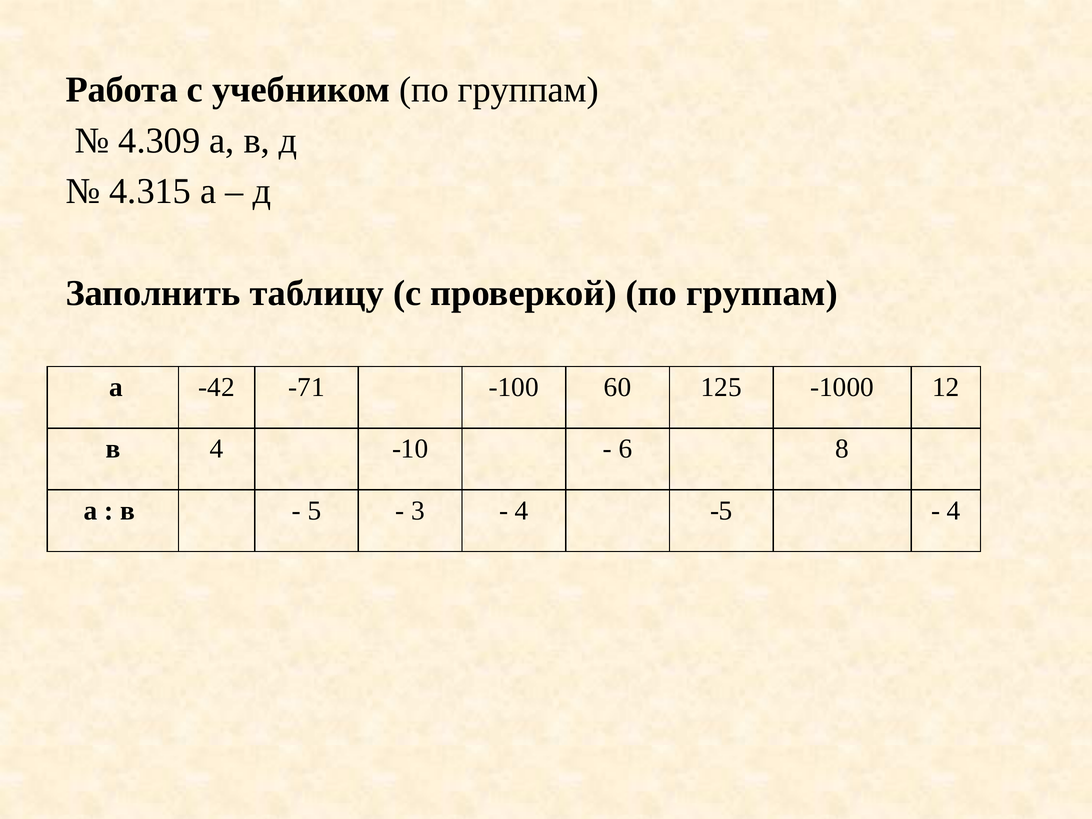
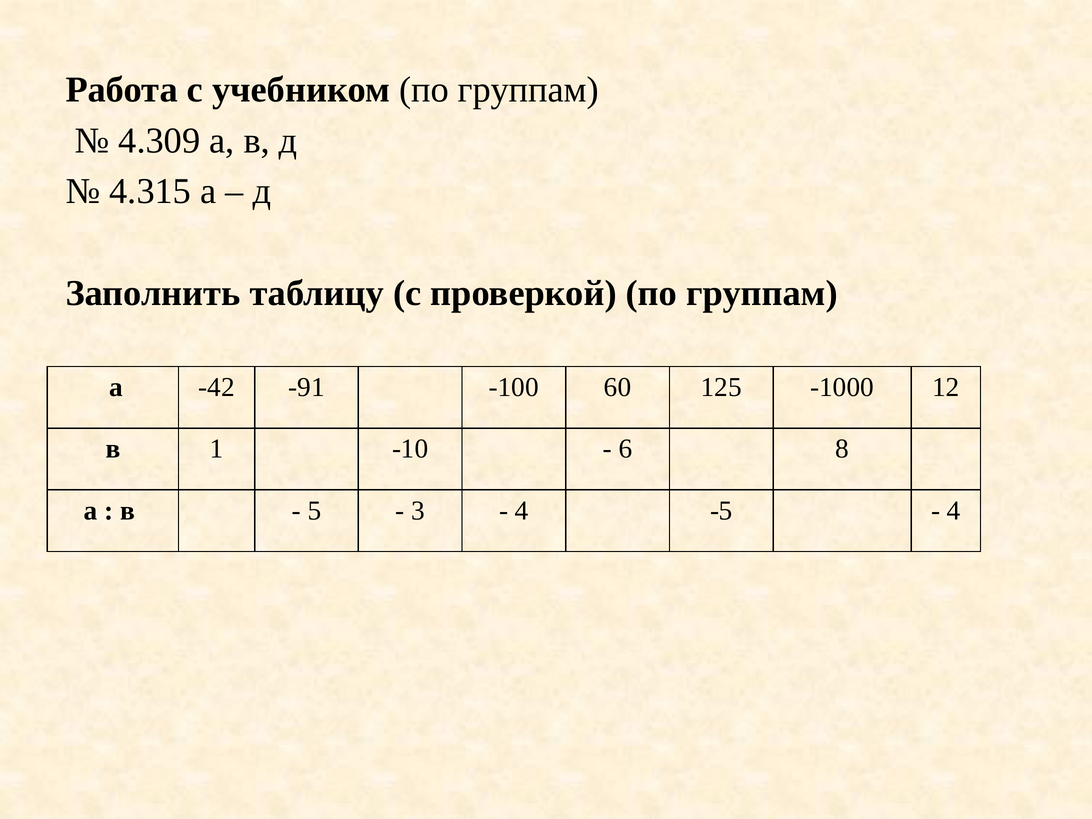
-71: -71 -> -91 (307, 387)
в 4: 4 -> 1 (217, 449)
